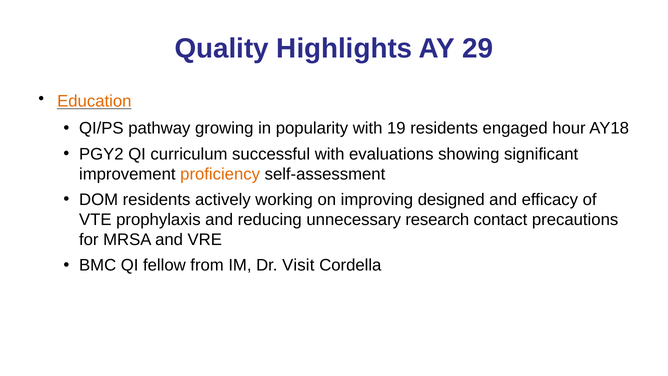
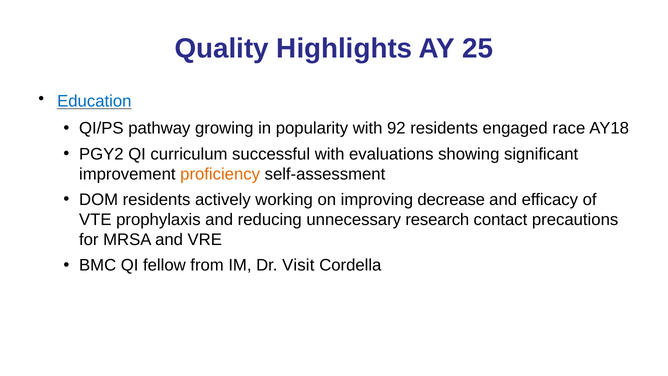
29: 29 -> 25 (478, 48)
Education colour: orange -> blue (94, 101)
19: 19 -> 92 (396, 128)
hour: hour -> race (569, 128)
designed: designed -> decrease (451, 200)
